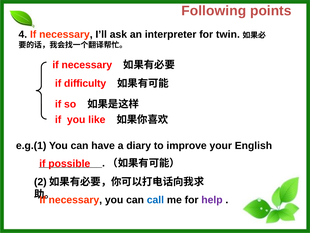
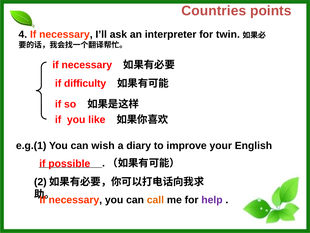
Following: Following -> Countries (214, 11)
have: have -> wish (103, 145)
call colour: blue -> orange (155, 200)
